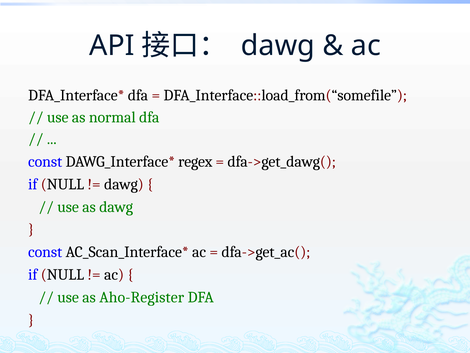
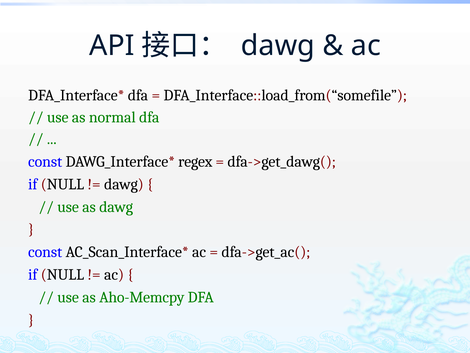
Aho-Register: Aho-Register -> Aho-Memcpy (142, 297)
